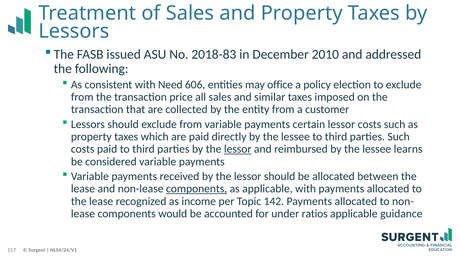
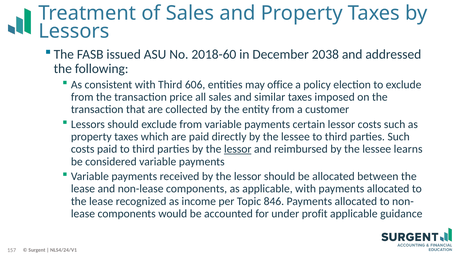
2018-83: 2018-83 -> 2018-60 (214, 54)
2010: 2010 -> 2038 (325, 54)
with Need: Need -> Third (170, 85)
components underline: present -> none (197, 189)
142: 142 -> 846 (274, 201)
ratios: ratios -> profit (315, 213)
